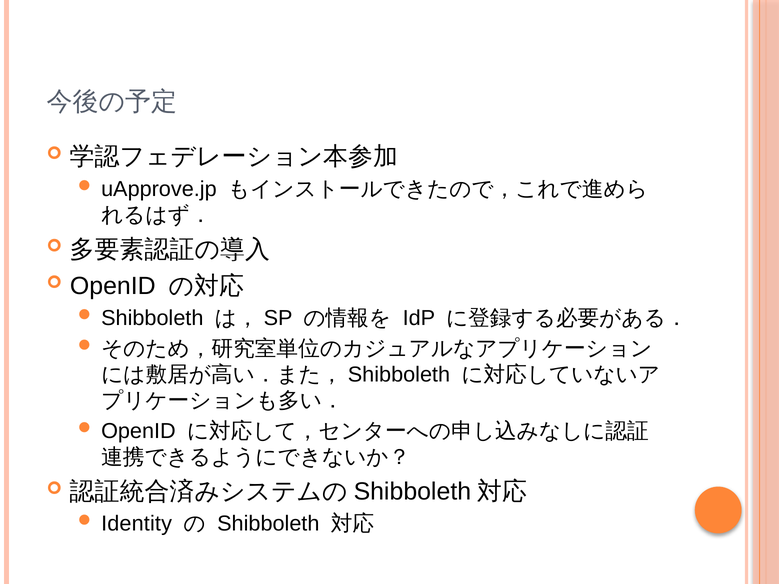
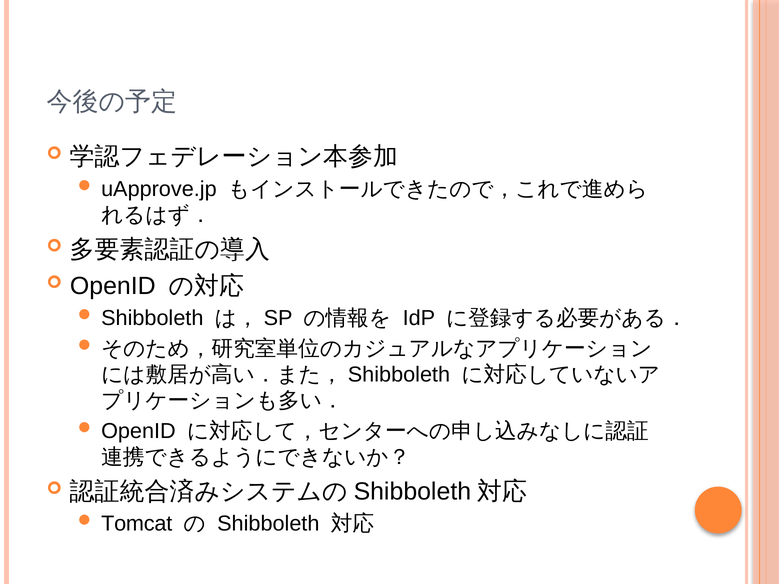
Identity: Identity -> Tomcat (137, 524)
